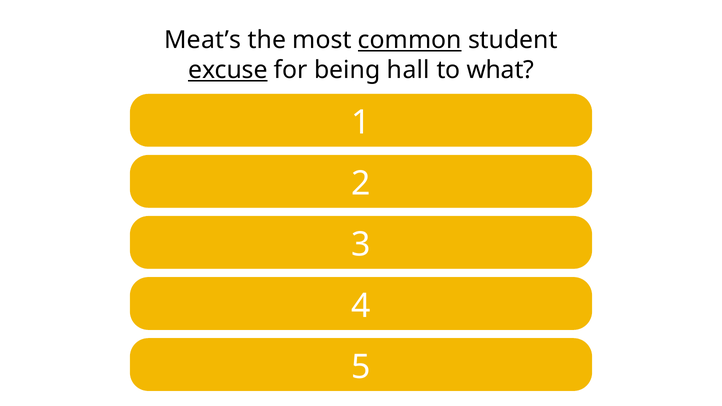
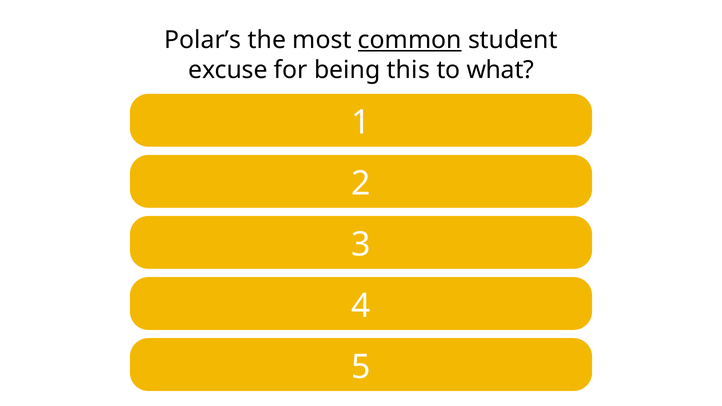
Meat’s: Meat’s -> Polar’s (203, 40)
excuse underline: present -> none (228, 70)
hall: hall -> this (408, 70)
